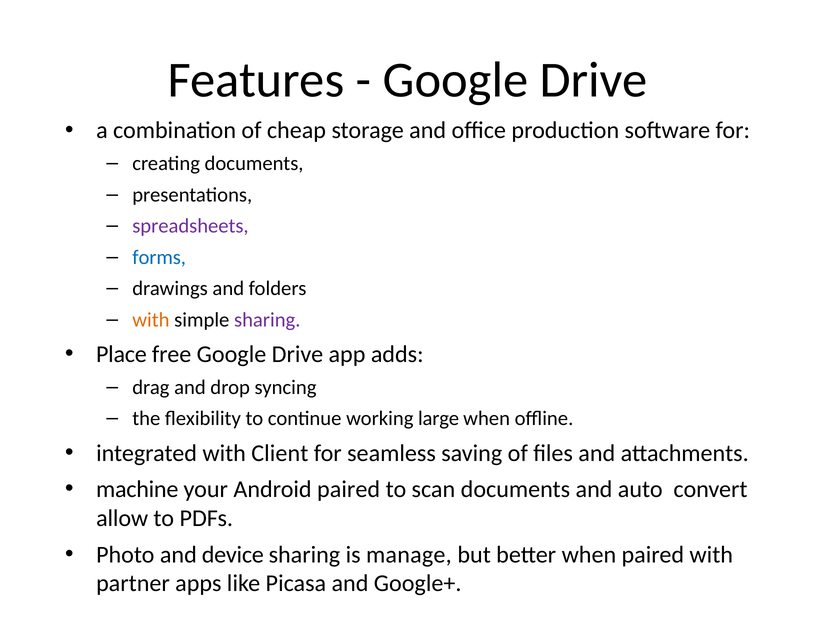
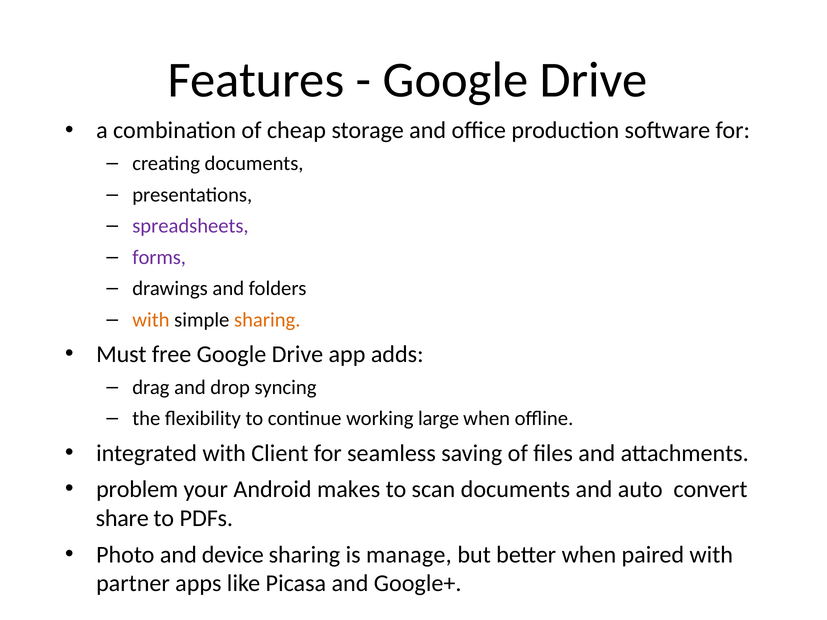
forms colour: blue -> purple (159, 257)
sharing colour: purple -> orange (267, 320)
Place: Place -> Must (121, 354)
machine: machine -> problem (137, 490)
Android paired: paired -> makes (349, 490)
allow: allow -> share (122, 518)
